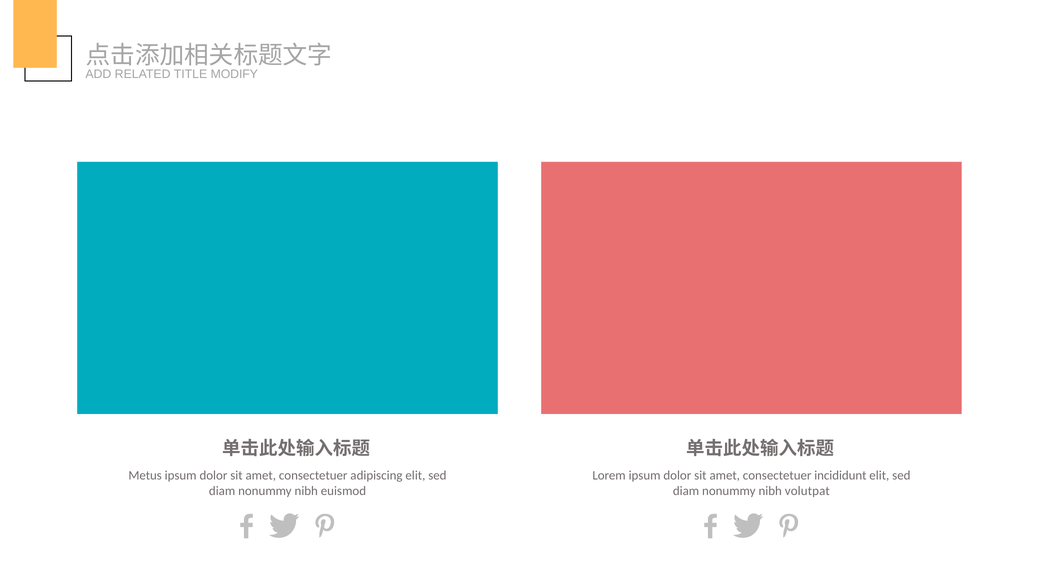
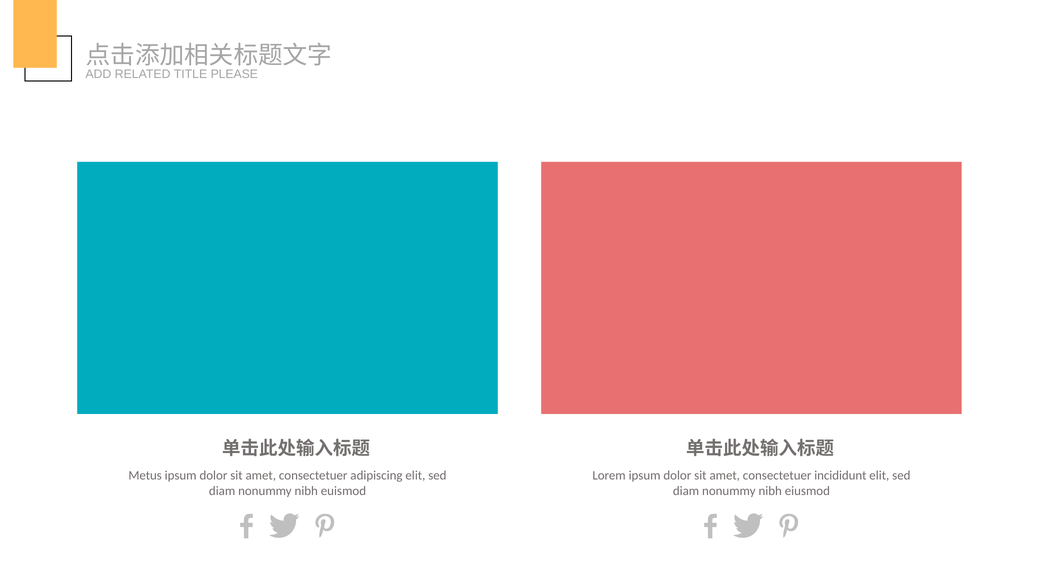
MODIFY: MODIFY -> PLEASE (234, 74)
volutpat: volutpat -> eiusmod (807, 491)
